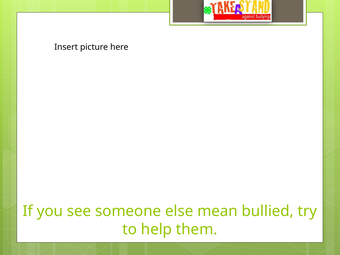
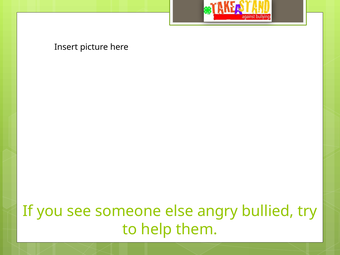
mean: mean -> angry (218, 211)
